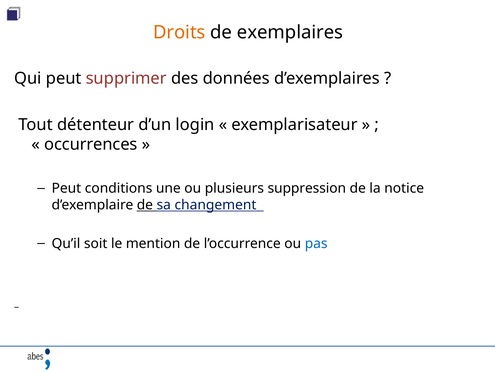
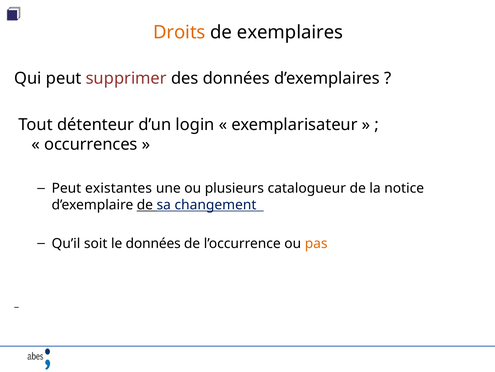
conditions: conditions -> existantes (119, 188)
suppression: suppression -> catalogueur (307, 188)
le mention: mention -> données (153, 243)
pas colour: blue -> orange (316, 243)
